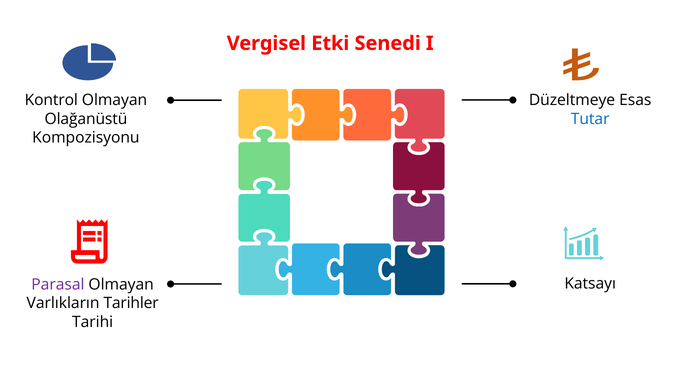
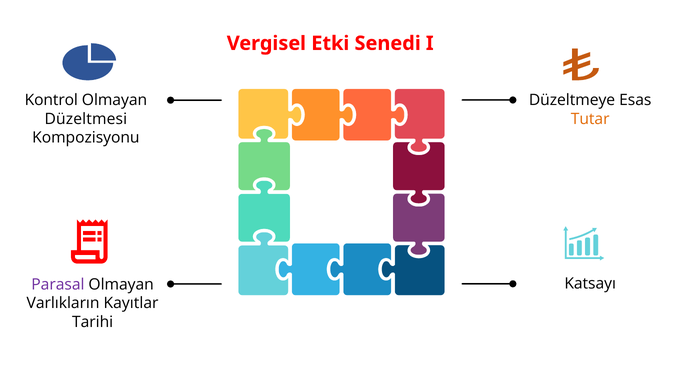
Olağanüstü: Olağanüstü -> Düzeltmesi (86, 119)
Tutar colour: blue -> orange (590, 119)
Tarihler: Tarihler -> Kayıtlar (131, 303)
